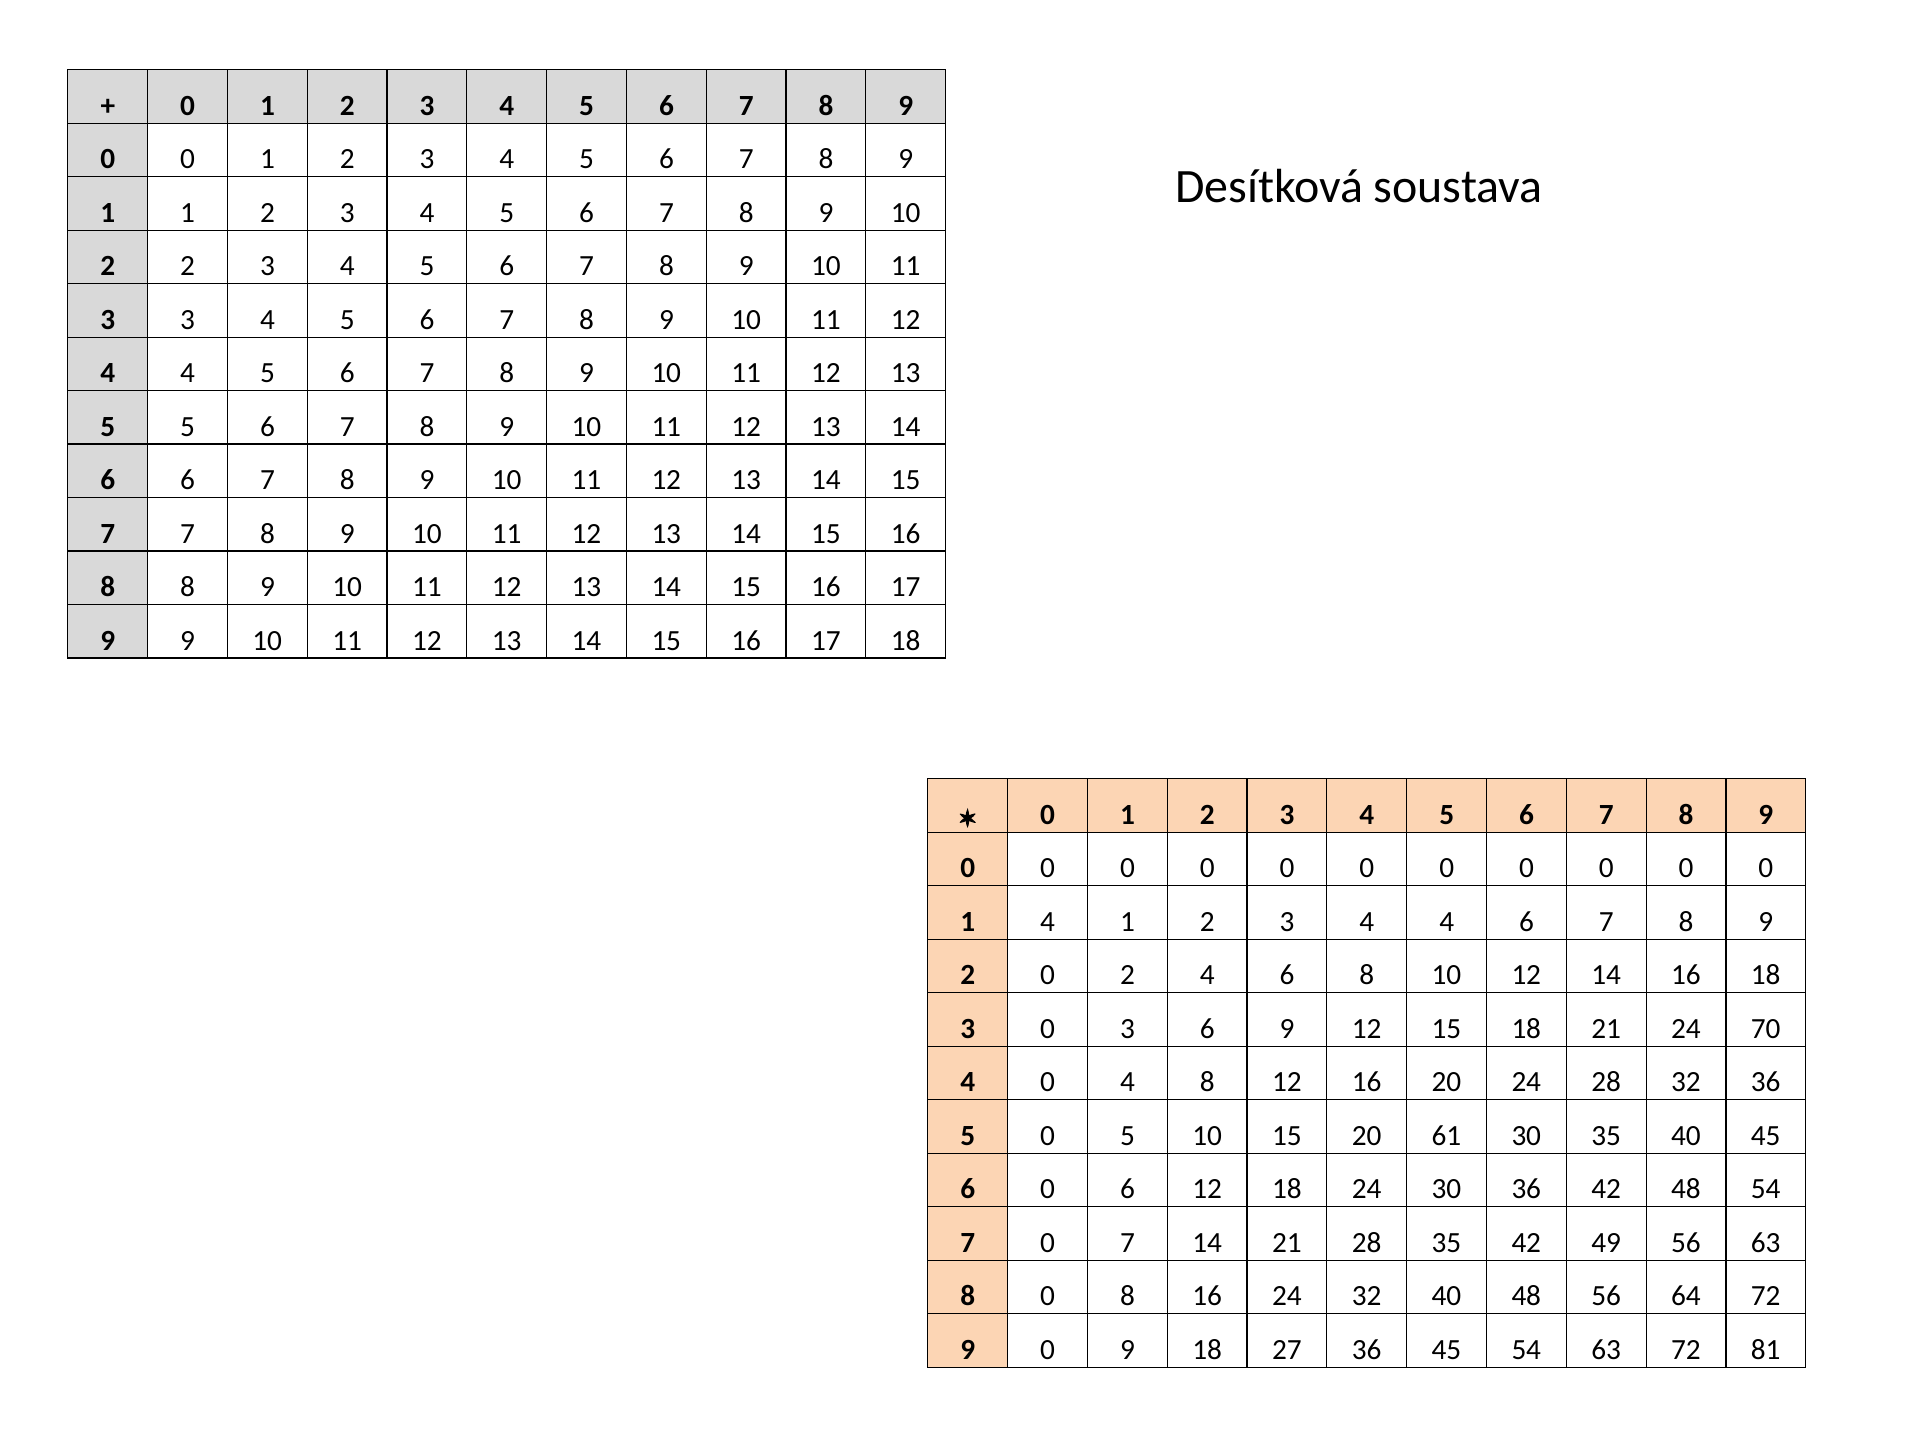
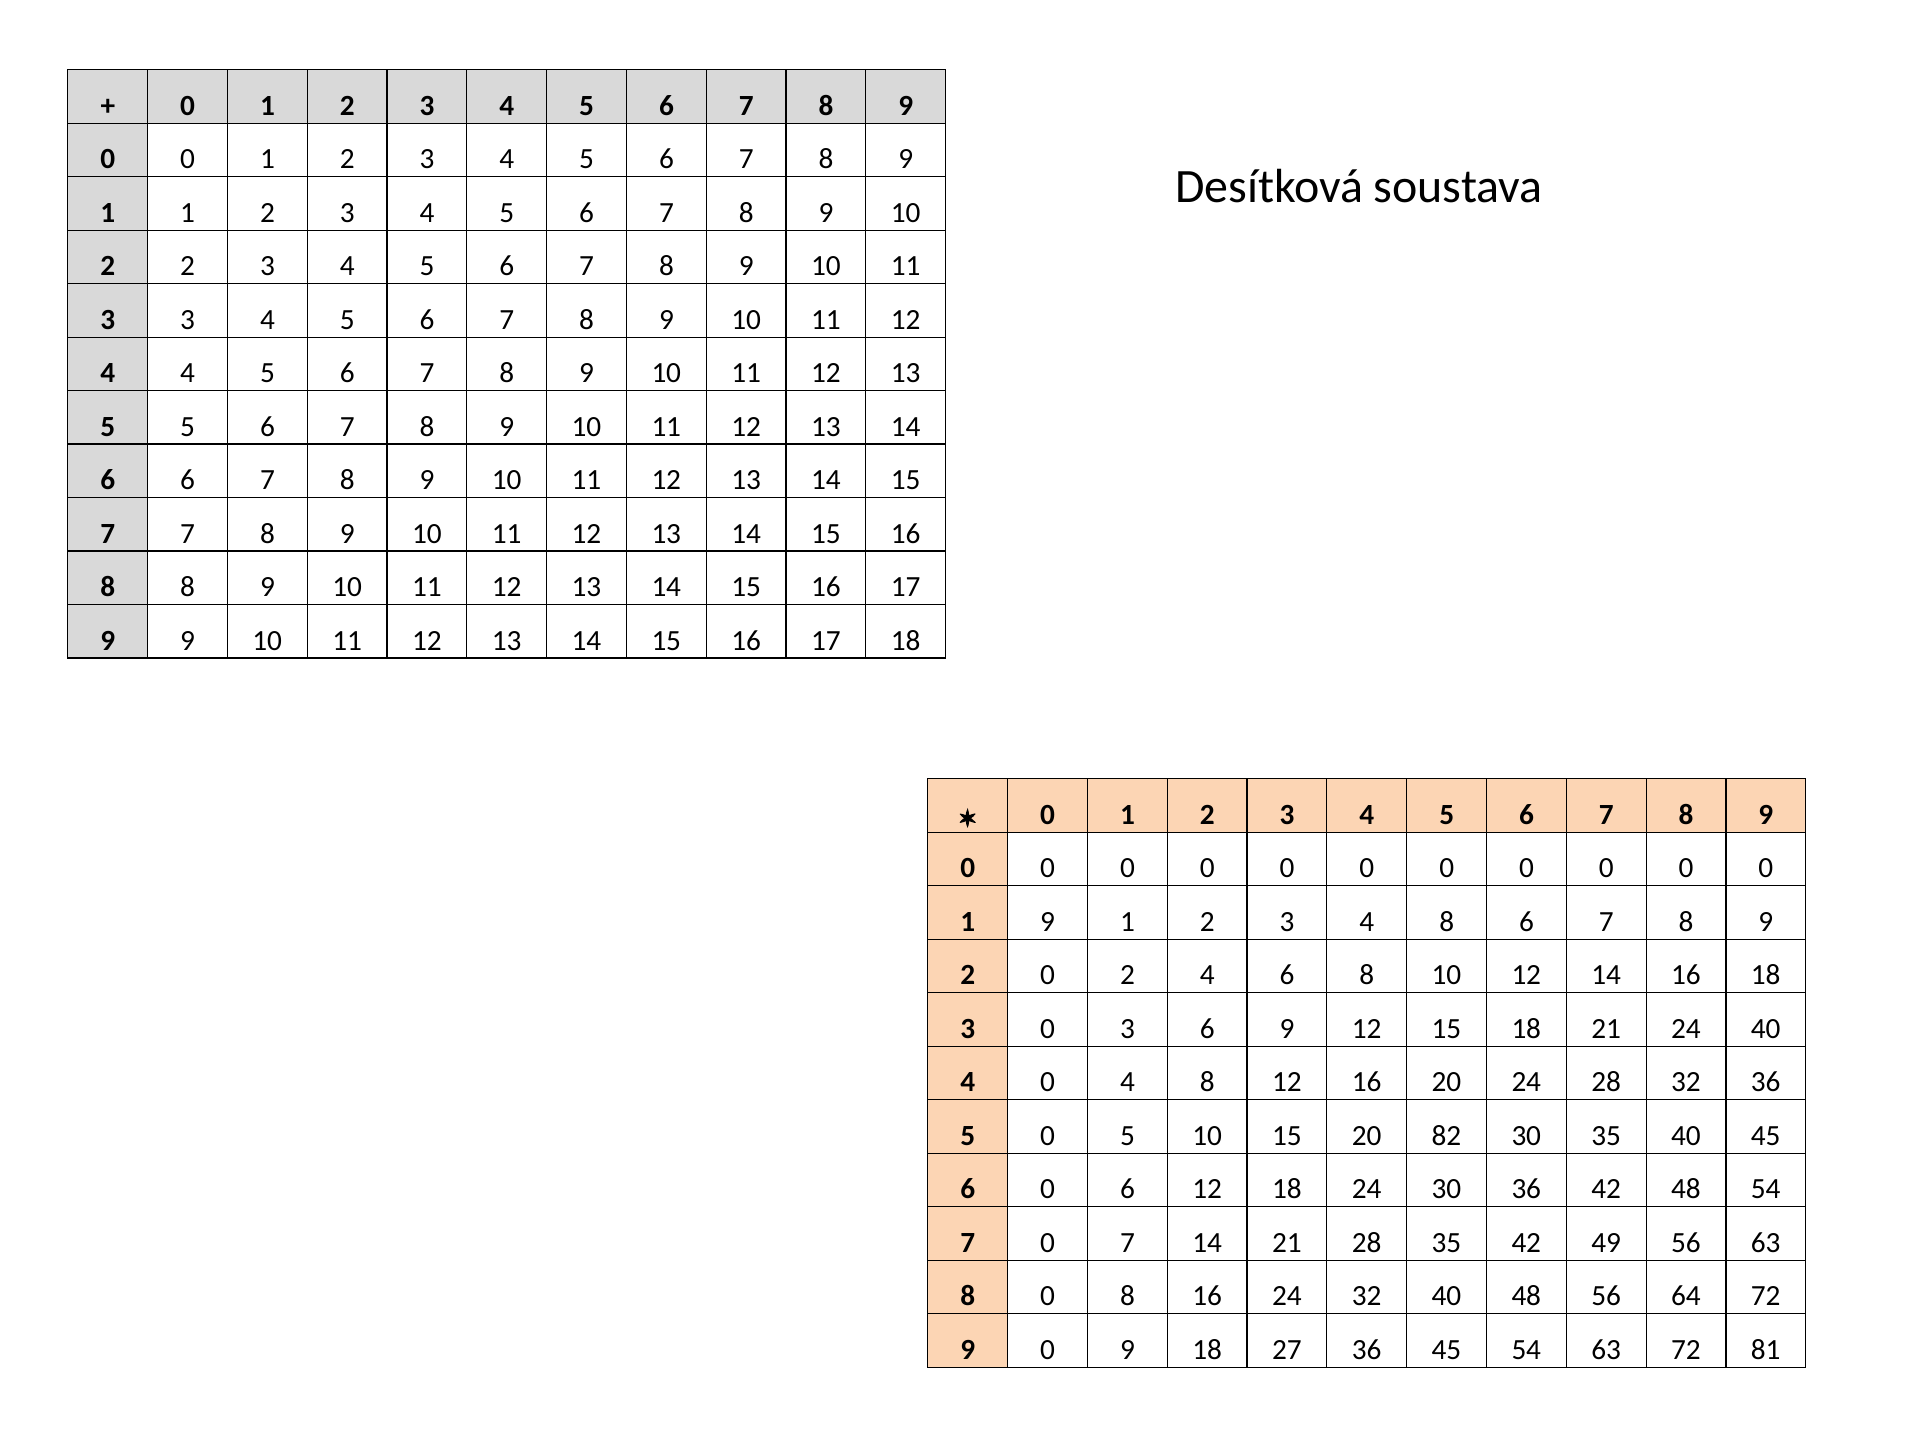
1 4: 4 -> 9 (1048, 922)
3 4 4: 4 -> 8 (1447, 922)
24 70: 70 -> 40 (1766, 1029)
61: 61 -> 82 (1447, 1136)
